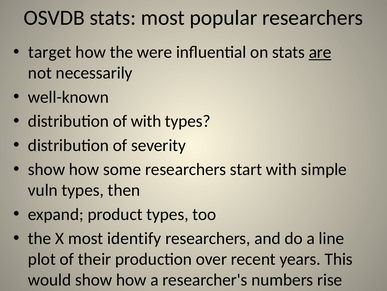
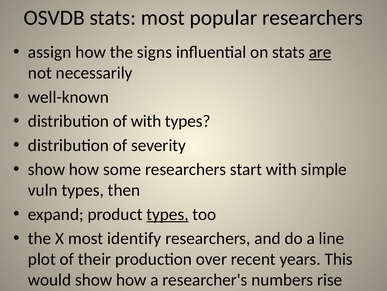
target: target -> assign (50, 52)
were: were -> signs (154, 52)
types underline: none -> present (168, 214)
